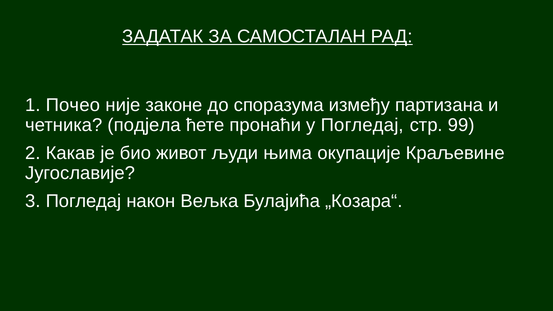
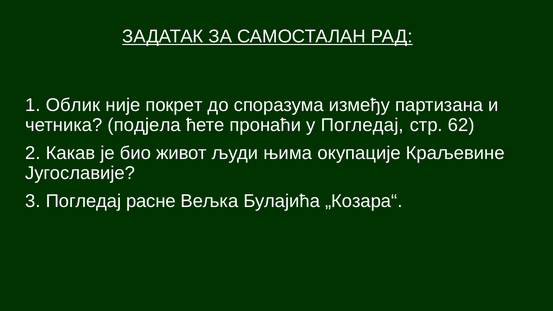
Почео: Почео -> Облик (73, 105)
законе: законе -> покрет (174, 105)
99: 99 -> 62 (461, 125)
након: након -> расне (151, 201)
